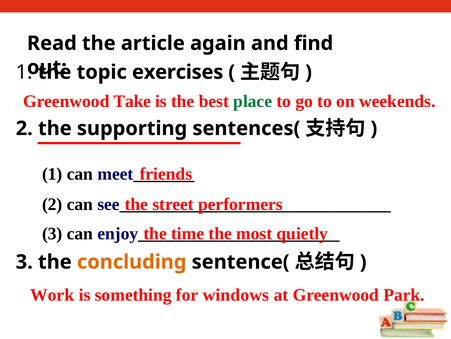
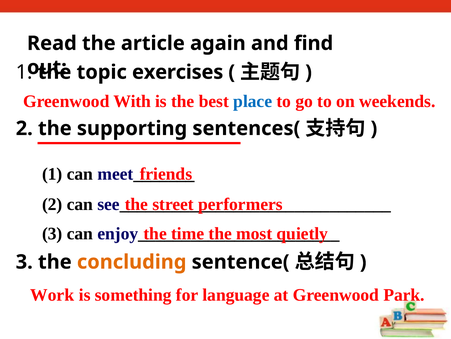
Take: Take -> With (132, 101)
place colour: green -> blue (253, 101)
windows: windows -> language (236, 294)
